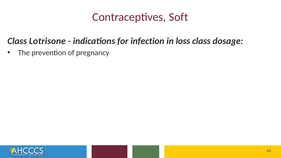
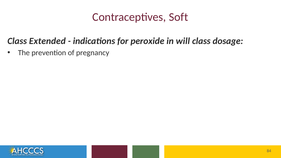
Lotrisone: Lotrisone -> Extended (47, 41)
infection: infection -> peroxide (147, 41)
loss: loss -> will (183, 41)
